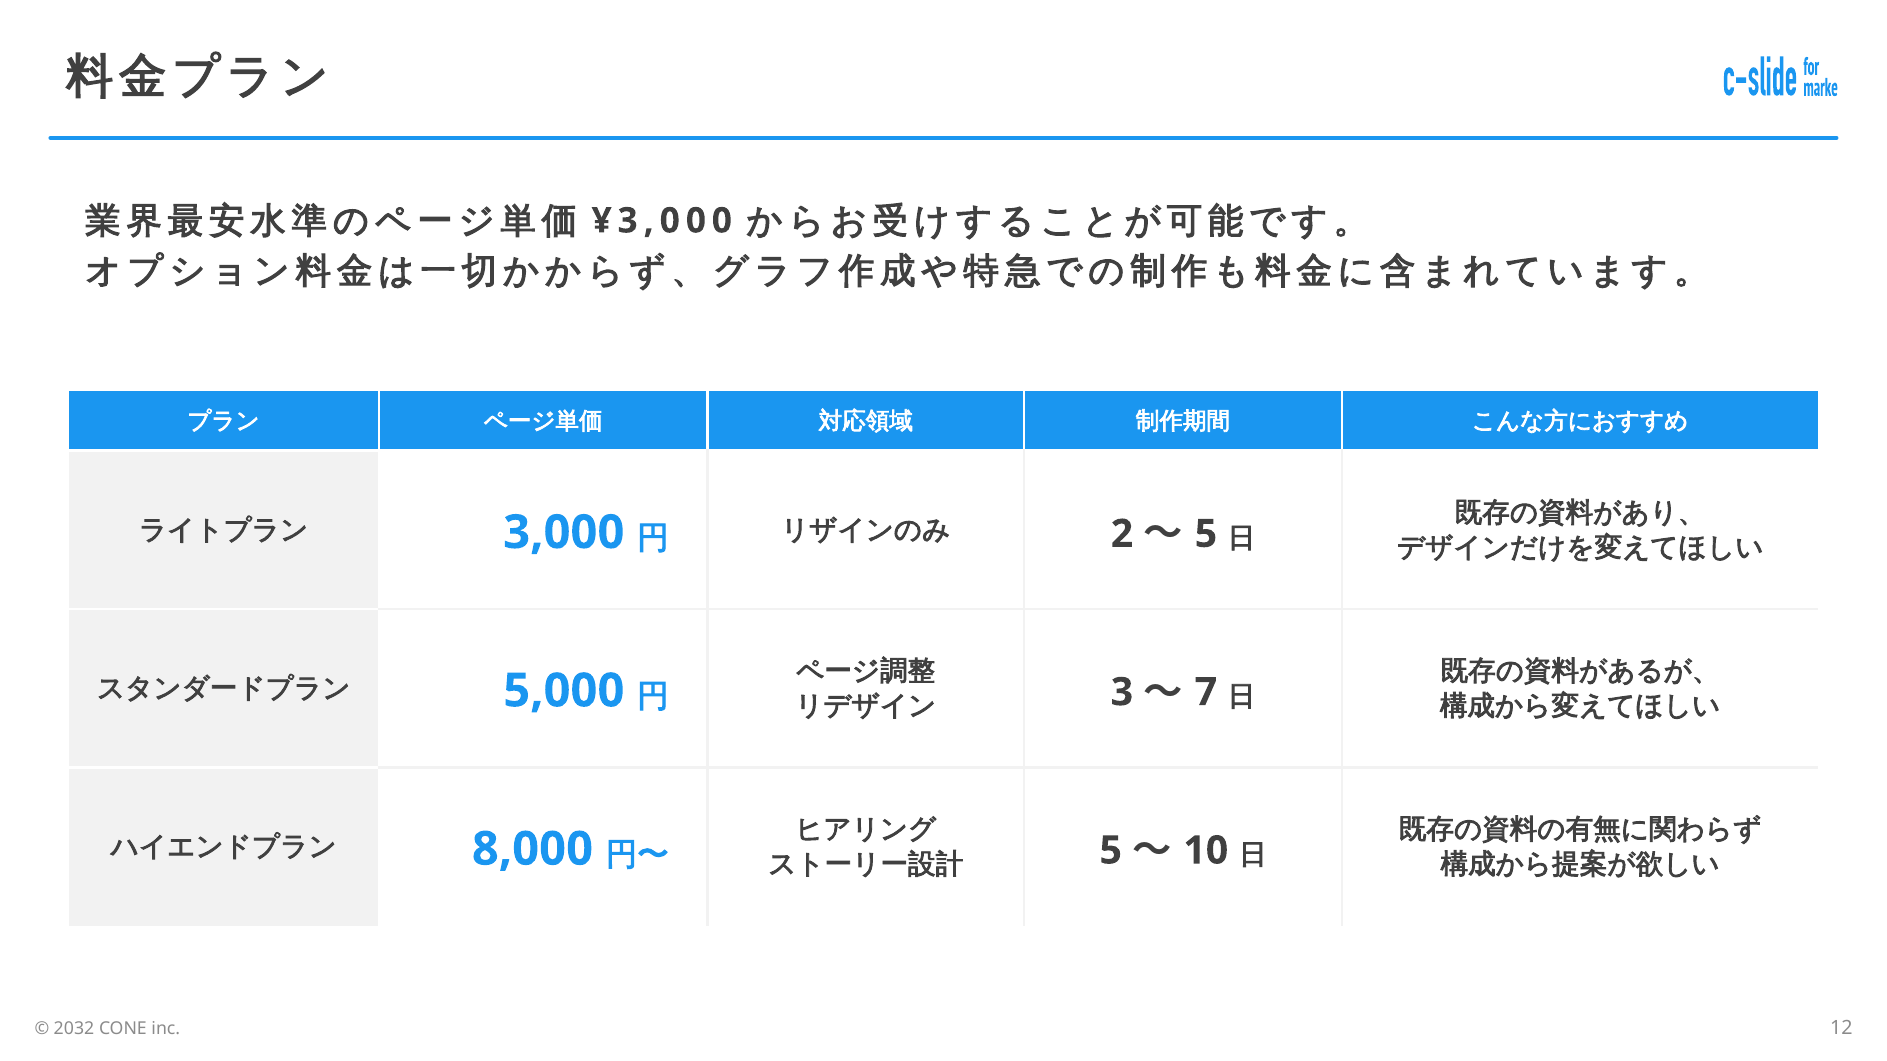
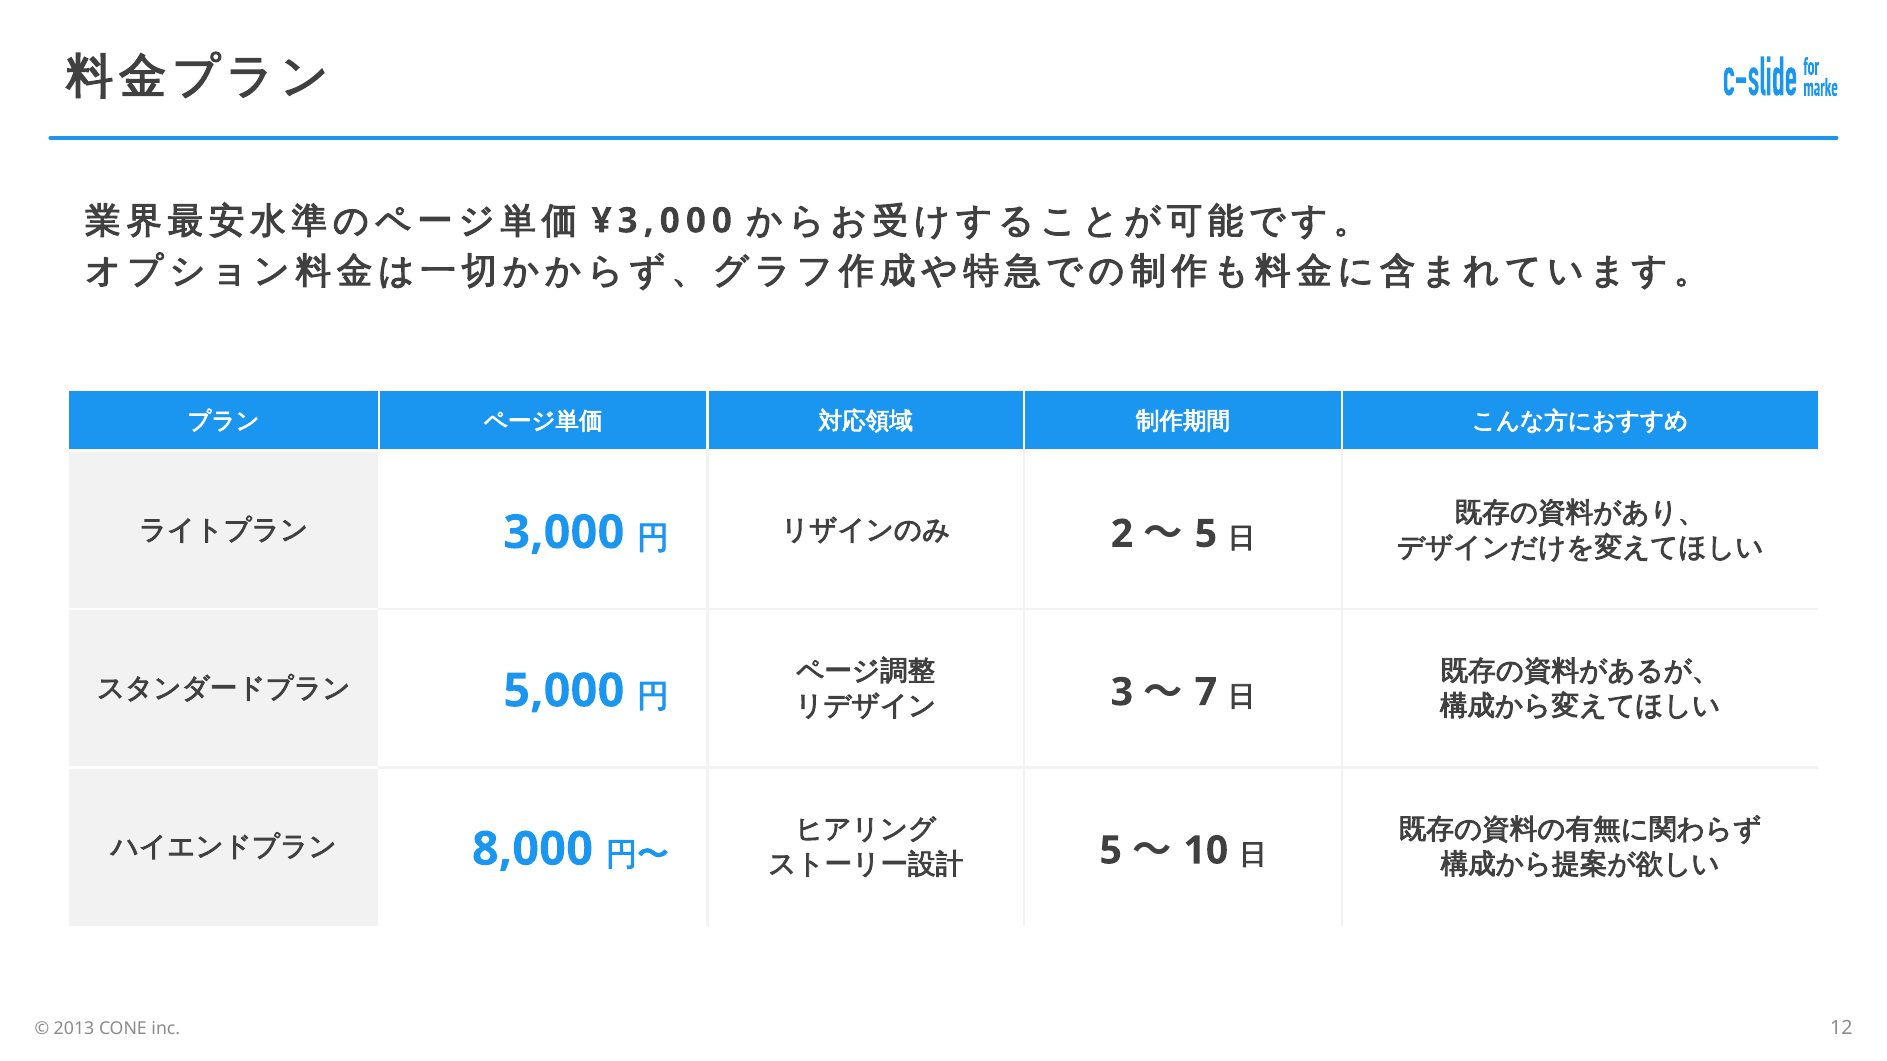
2032: 2032 -> 2013 (74, 1029)
